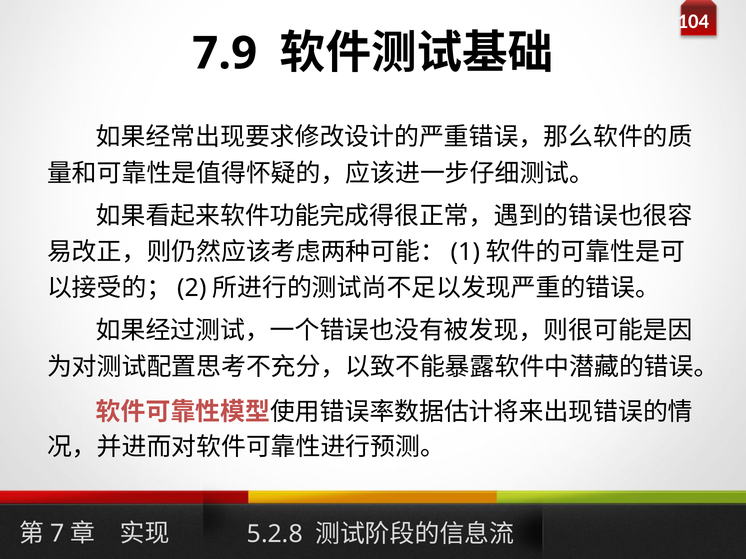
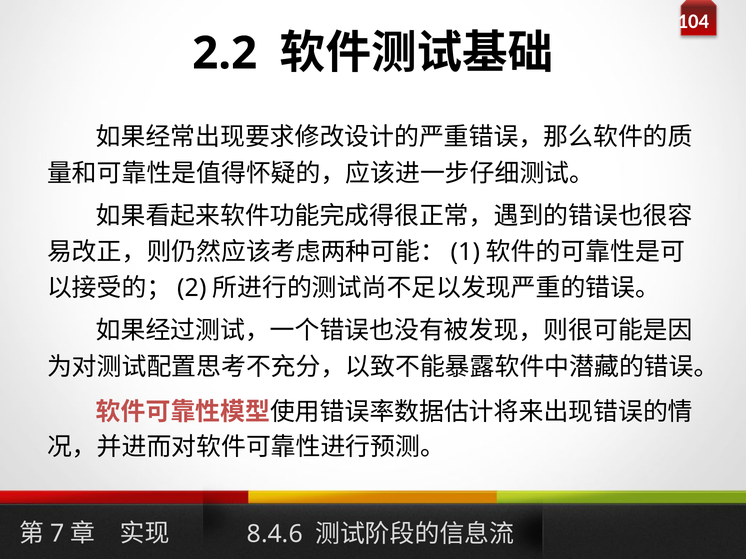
7.9: 7.9 -> 2.2 (225, 53)
5.2.8: 5.2.8 -> 8.4.6 (275, 534)
